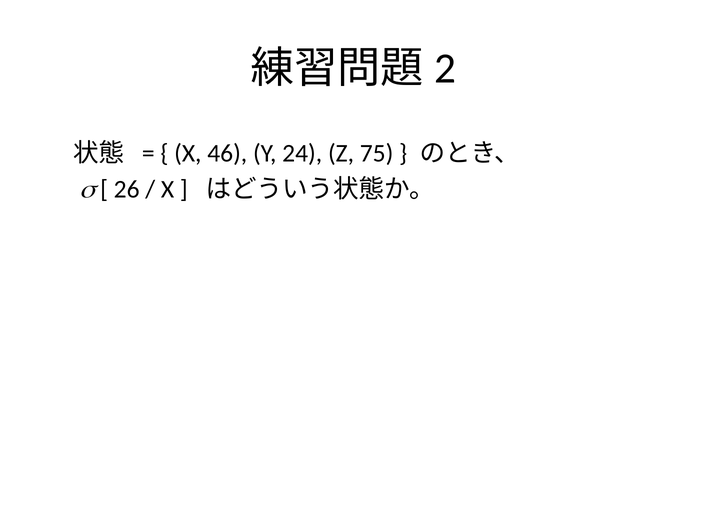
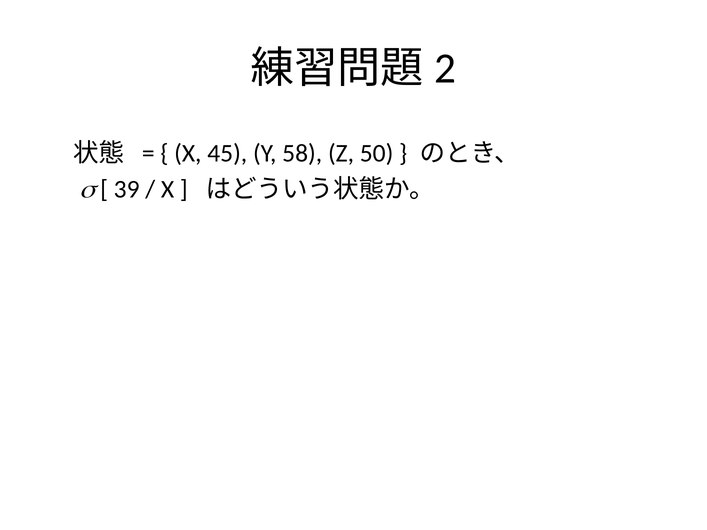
46: 46 -> 45 (227, 153)
24: 24 -> 58 (302, 153)
75: 75 -> 50 (377, 153)
26: 26 -> 39 (127, 189)
